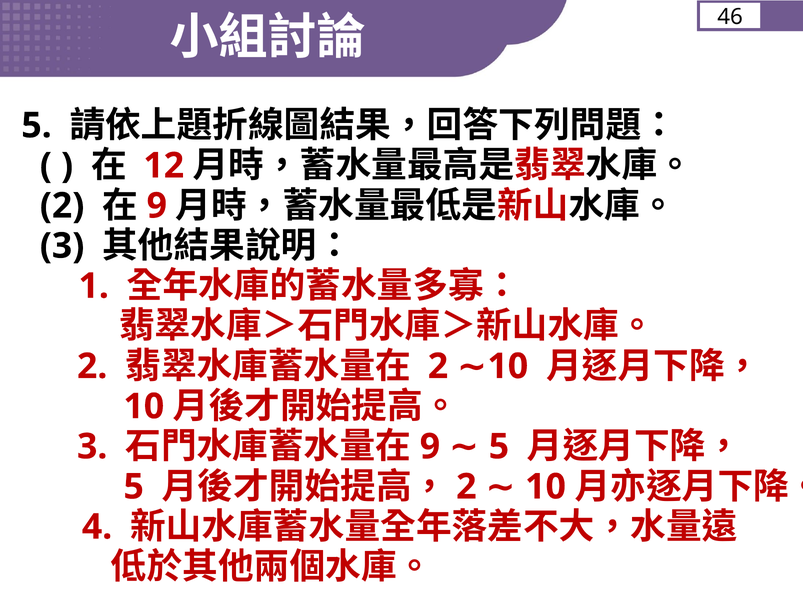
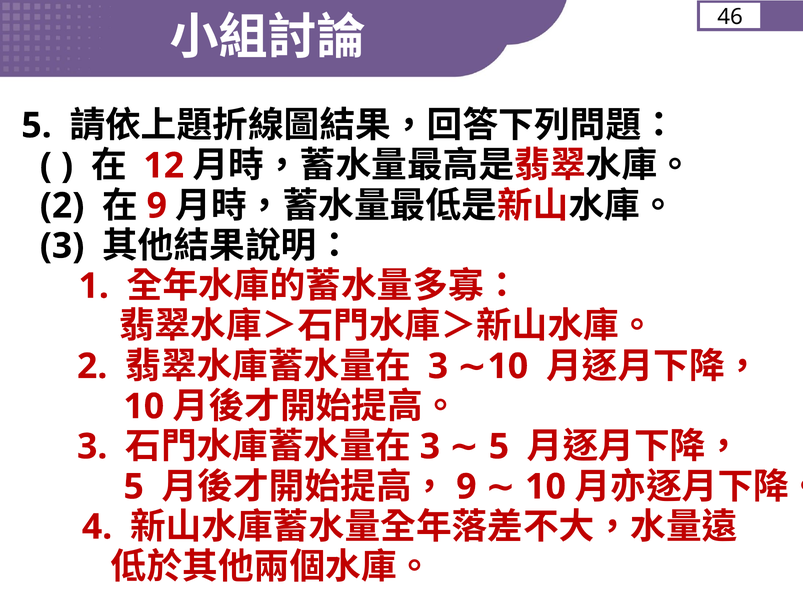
2: 2 -> 3 (438, 366)
9: 9 -> 3 (430, 447)
2: 2 -> 9 (466, 487)
